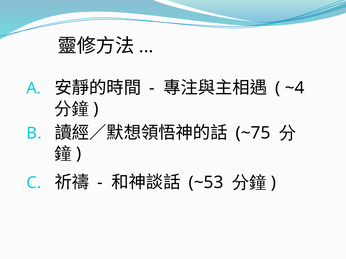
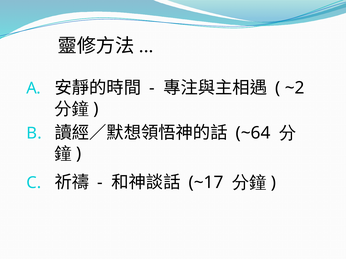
~4: ~4 -> ~2 (295, 88)
~75: ~75 -> ~64 (253, 133)
~53: ~53 -> ~17 (206, 183)
